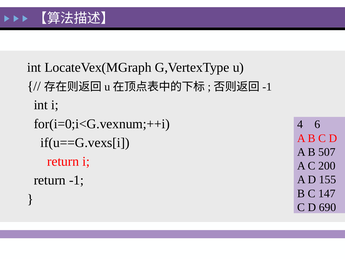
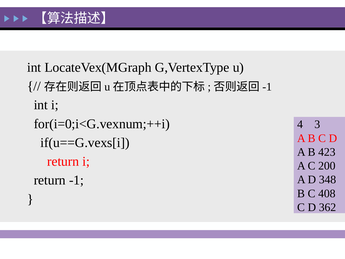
6: 6 -> 3 (317, 124)
507: 507 -> 423 (327, 152)
155: 155 -> 348 (327, 179)
147: 147 -> 408 (327, 193)
690: 690 -> 362 (327, 207)
